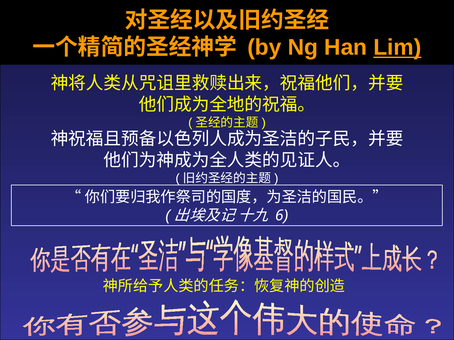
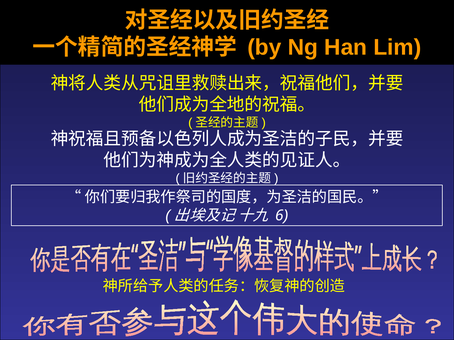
Lim underline: present -> none (397, 48)
